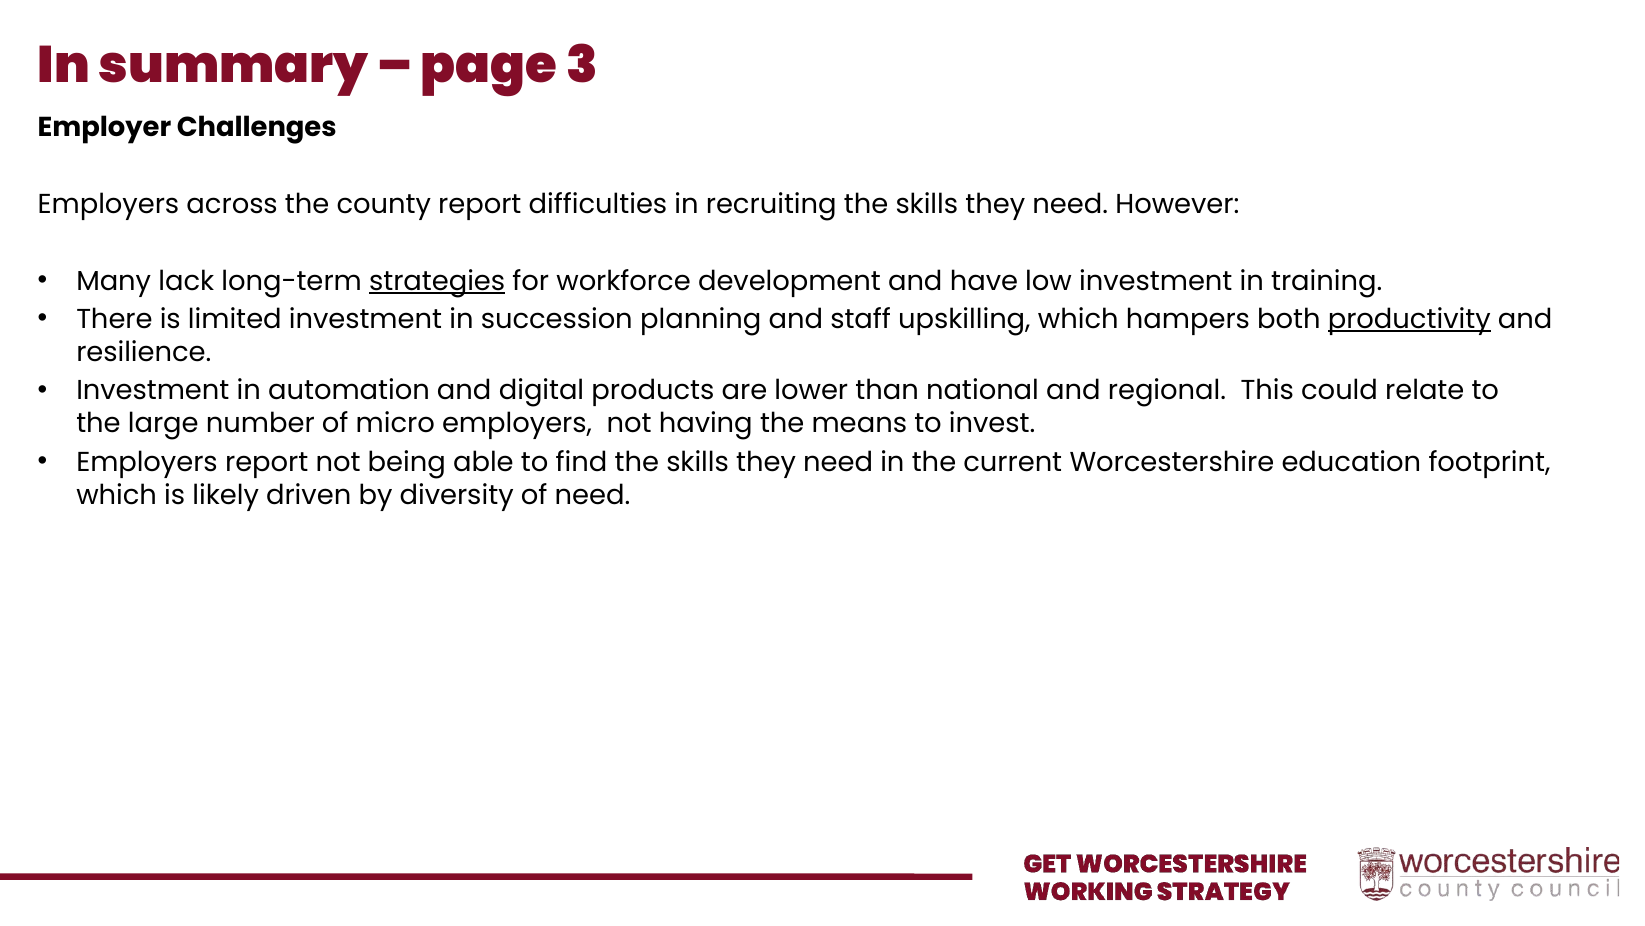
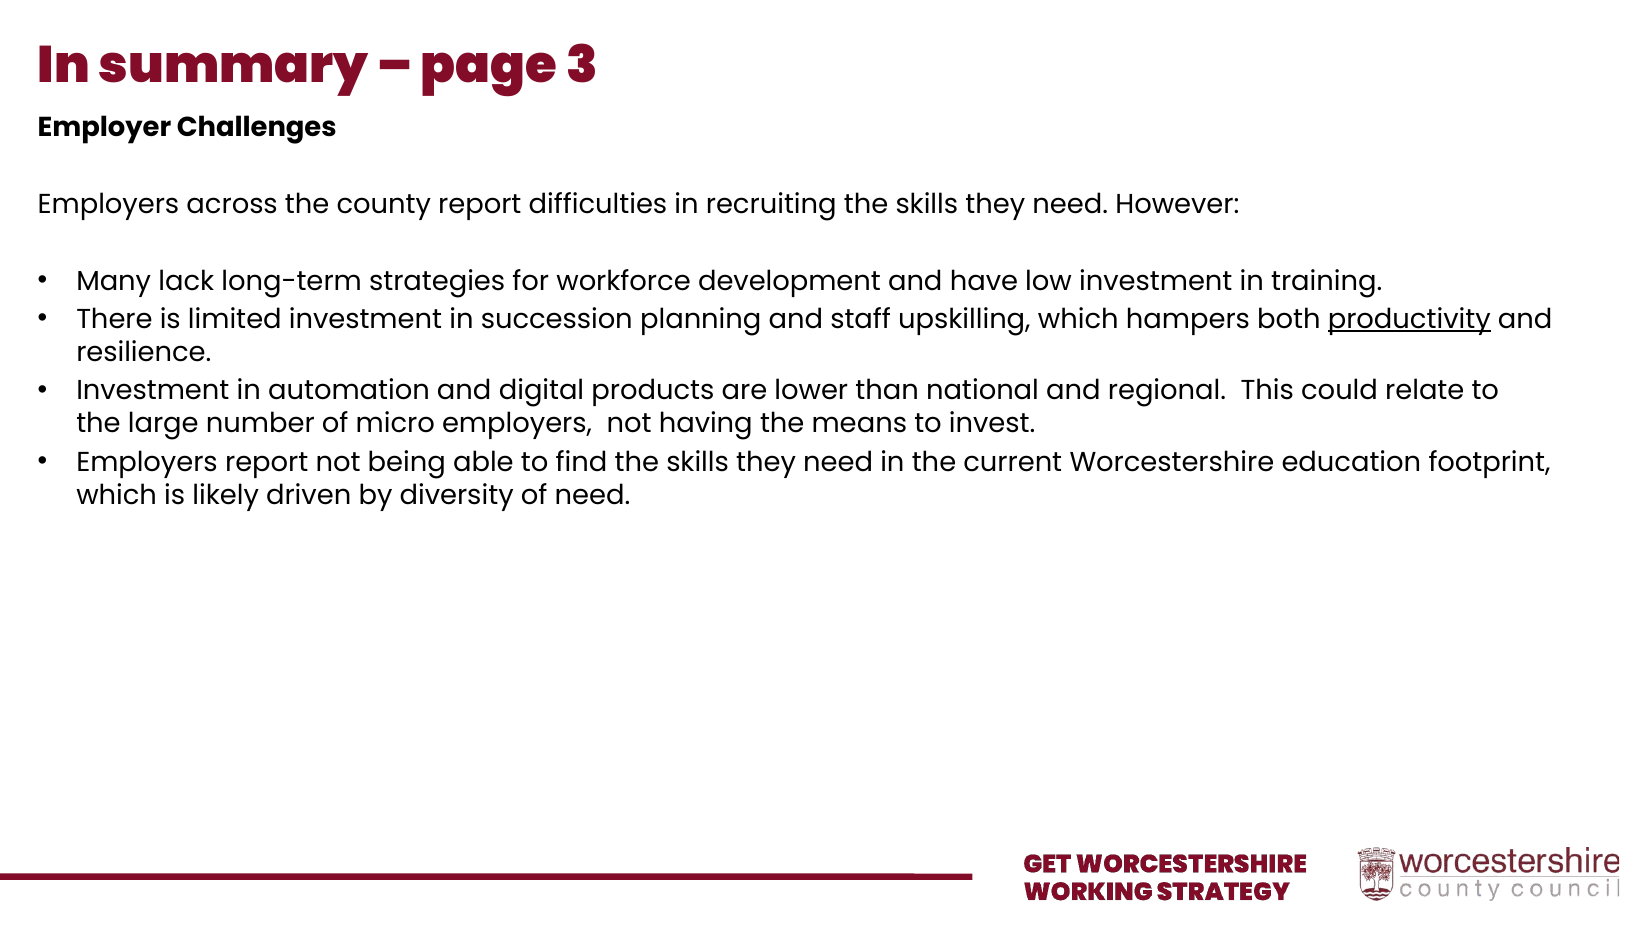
strategies underline: present -> none (437, 281)
